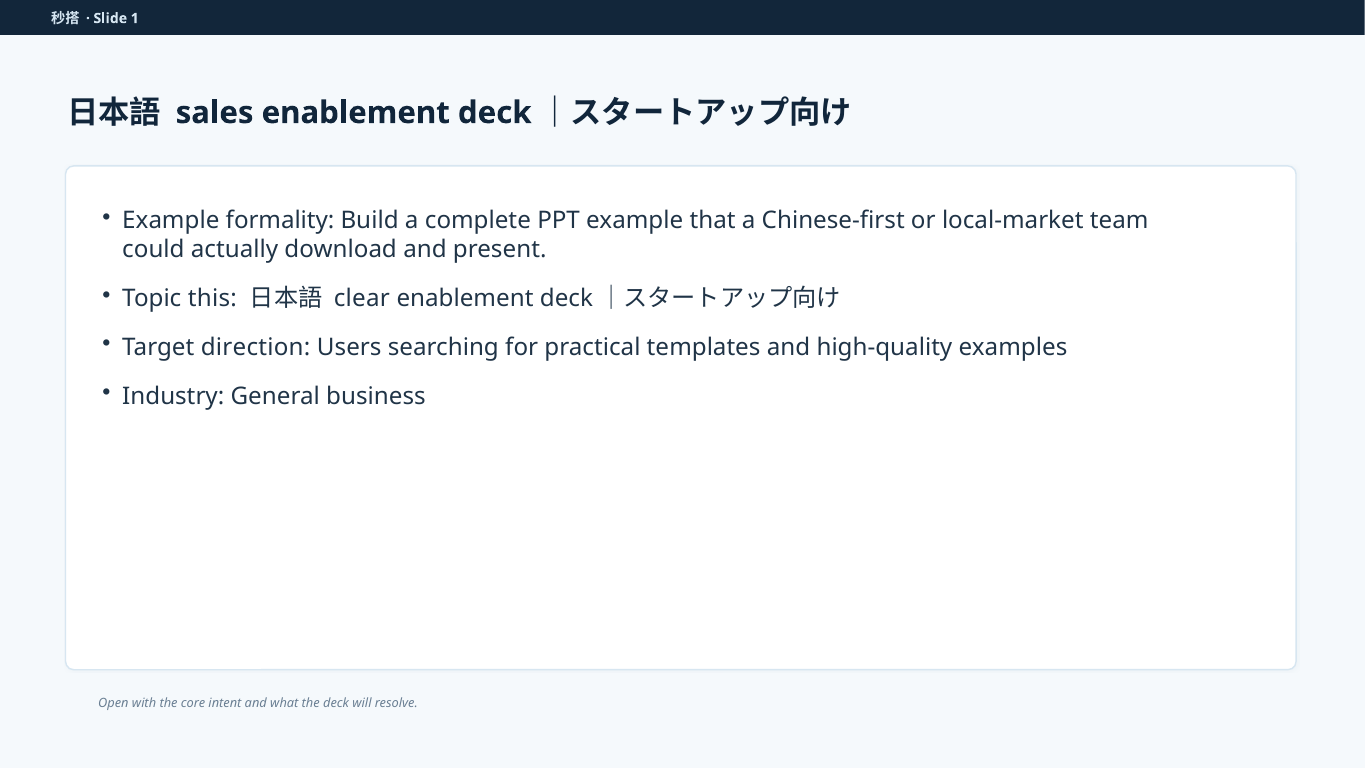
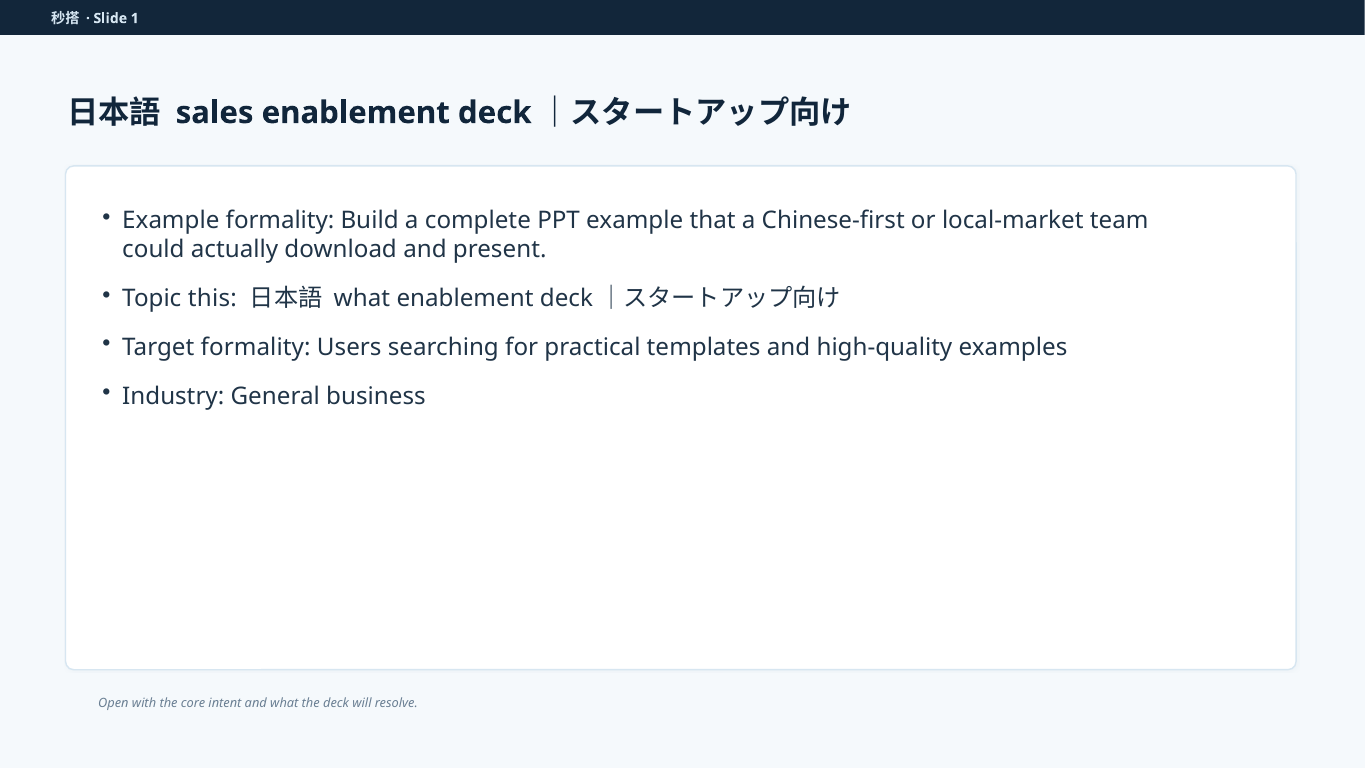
clear: clear -> what (362, 299)
Target direction: direction -> formality (256, 348)
